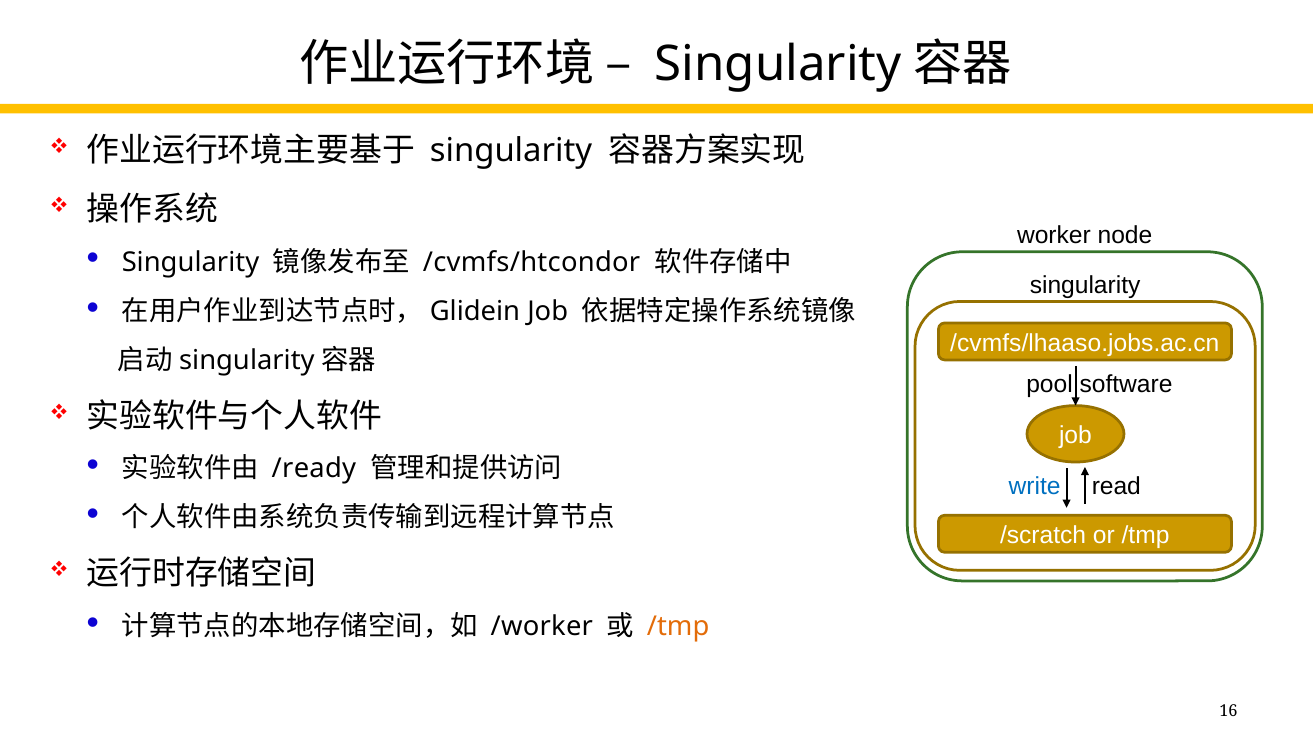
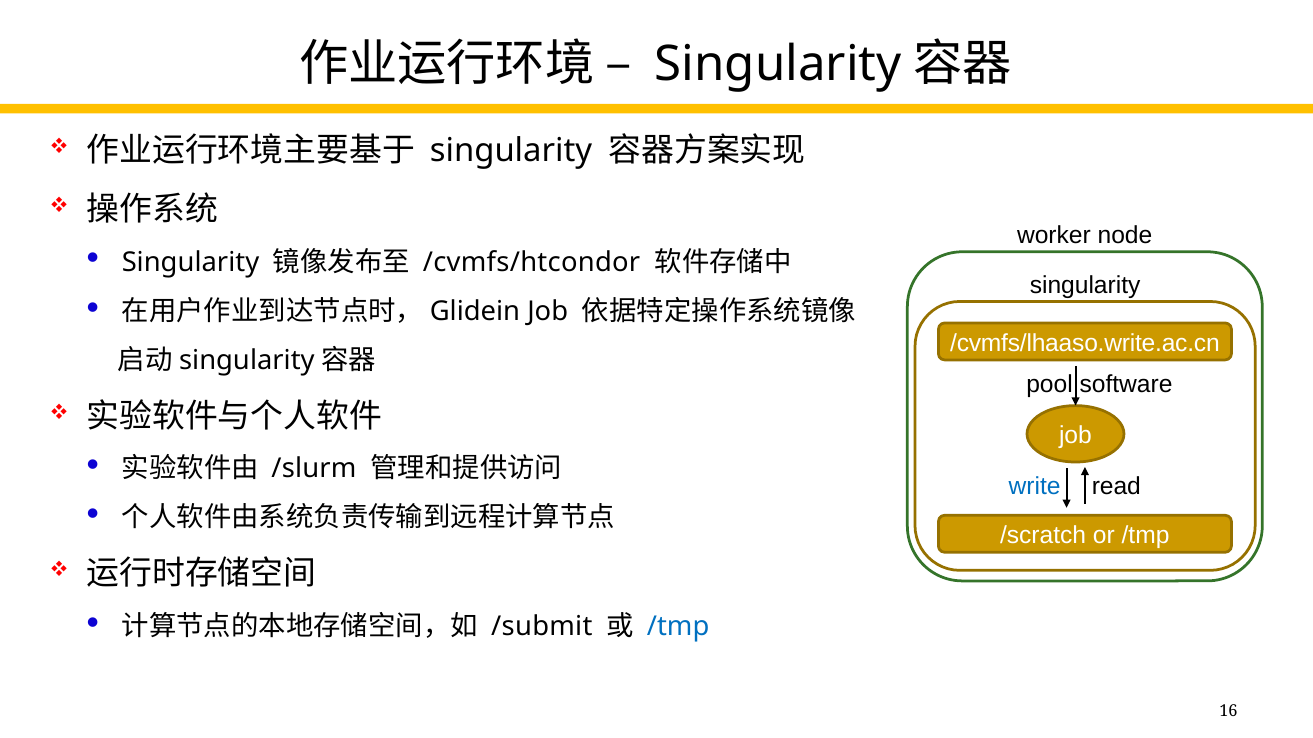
/cvmfs/lhaaso.jobs.ac.cn: /cvmfs/lhaaso.jobs.ac.cn -> /cvmfs/lhaaso.write.ac.cn (1085, 343)
/ready: /ready -> /slurm (314, 469)
/worker: /worker -> /submit (542, 627)
/tmp colour: orange -> blue (678, 627)
